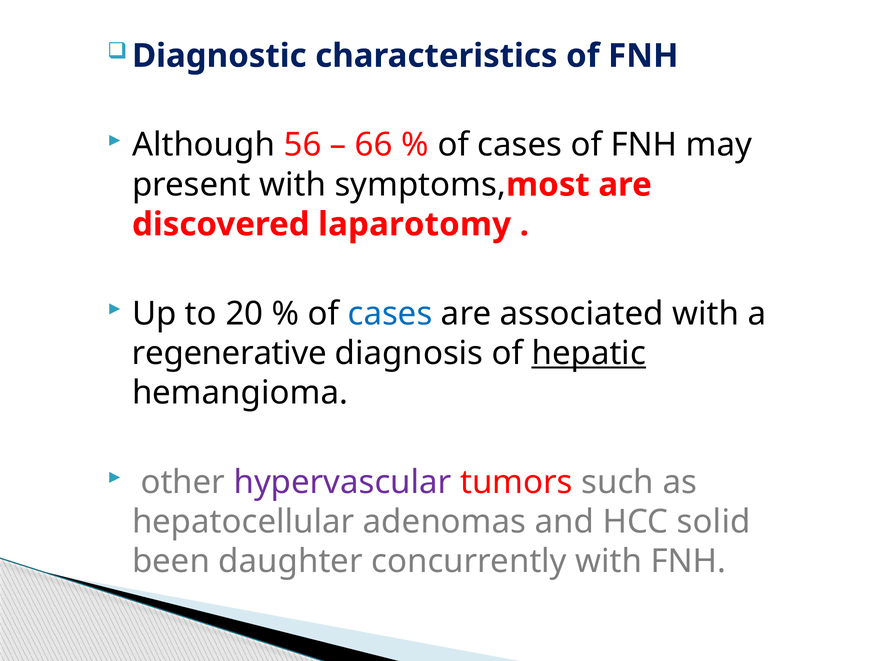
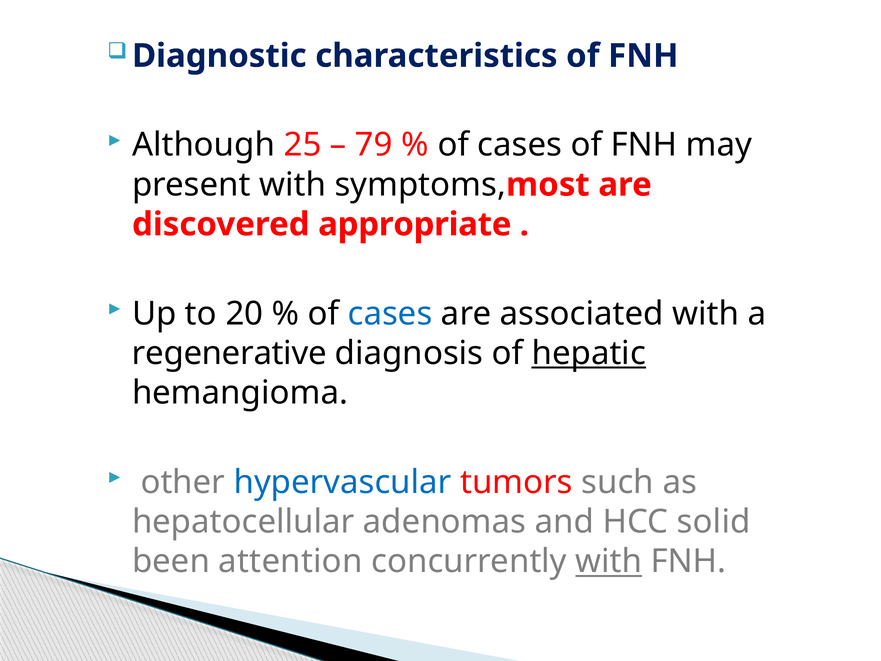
56: 56 -> 25 (303, 145)
66: 66 -> 79 (374, 145)
laparotomy: laparotomy -> appropriate (415, 224)
hypervascular colour: purple -> blue (343, 482)
daughter: daughter -> attention (291, 561)
with underline: none -> present (609, 561)
